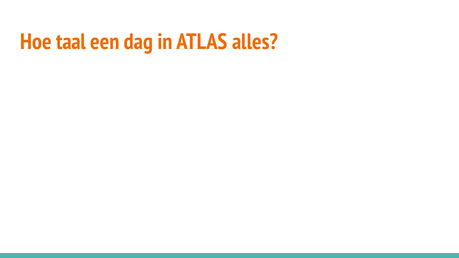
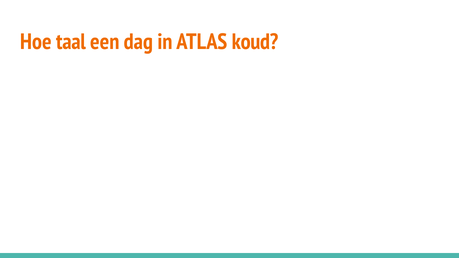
alles: alles -> koud (255, 42)
